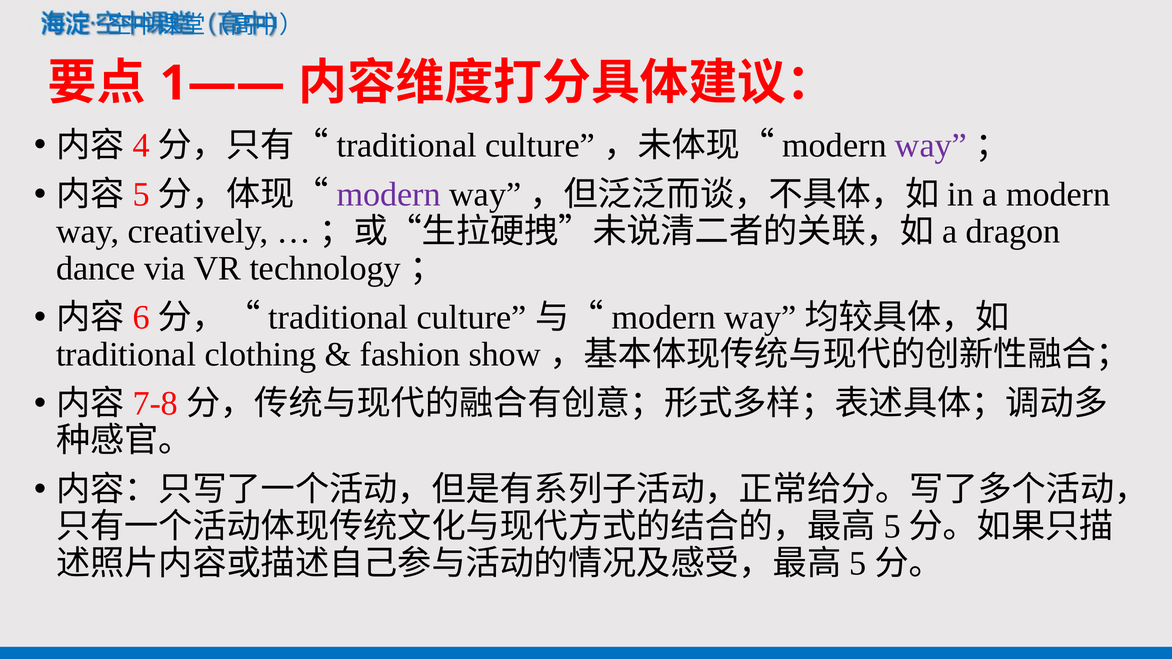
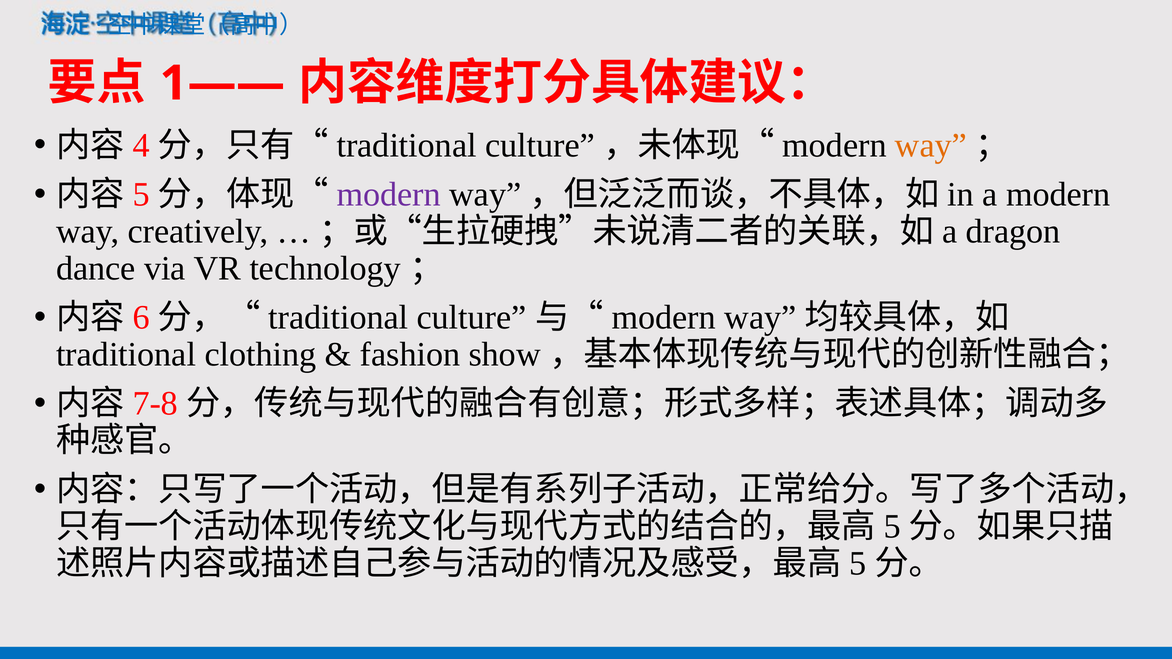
way colour: purple -> orange (931, 146)
